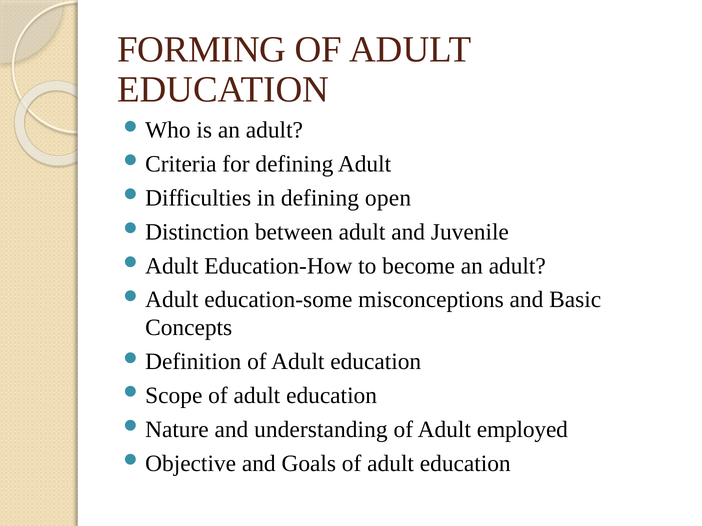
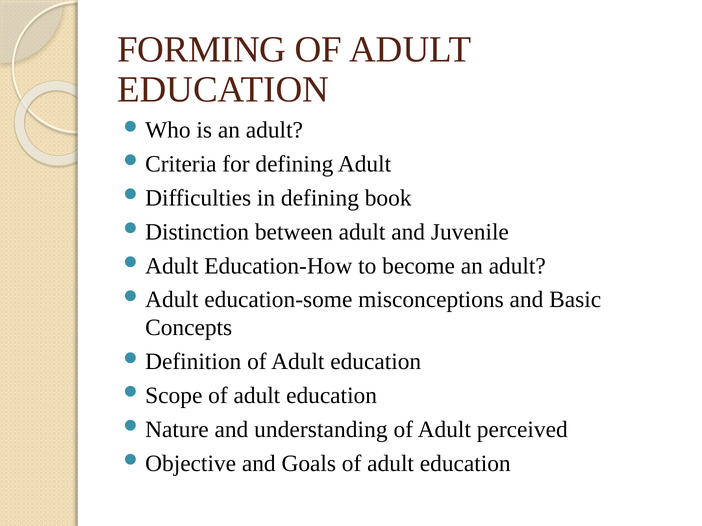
open: open -> book (388, 198)
employed: employed -> perceived (522, 430)
